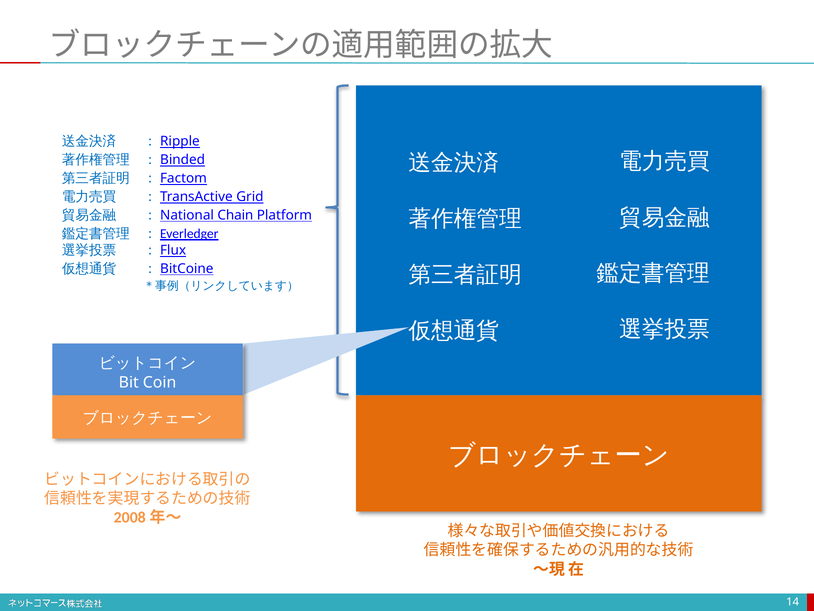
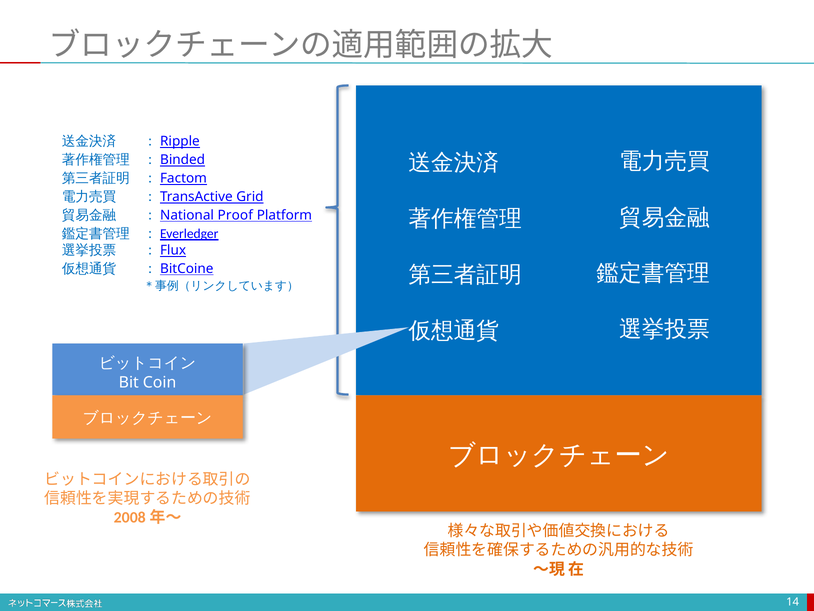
Chain: Chain -> Proof (235, 215)
